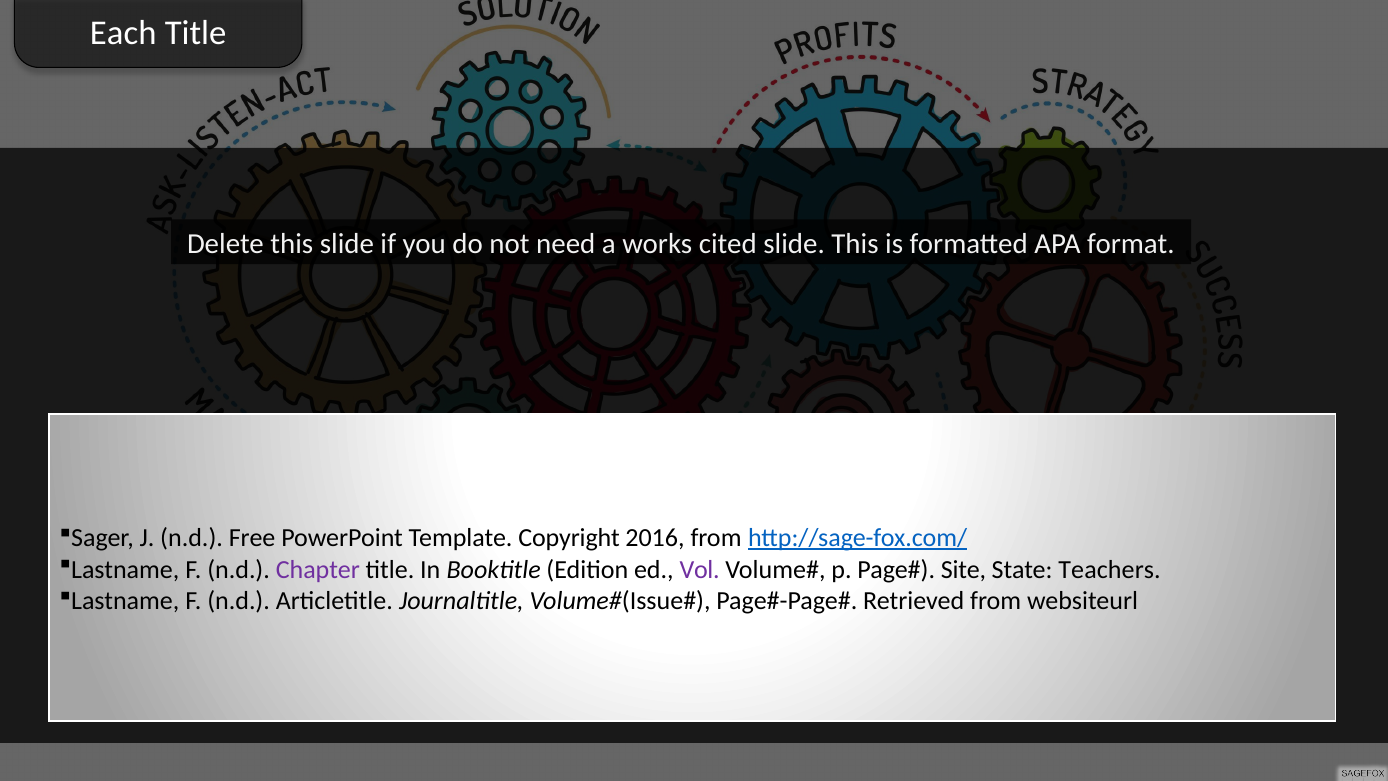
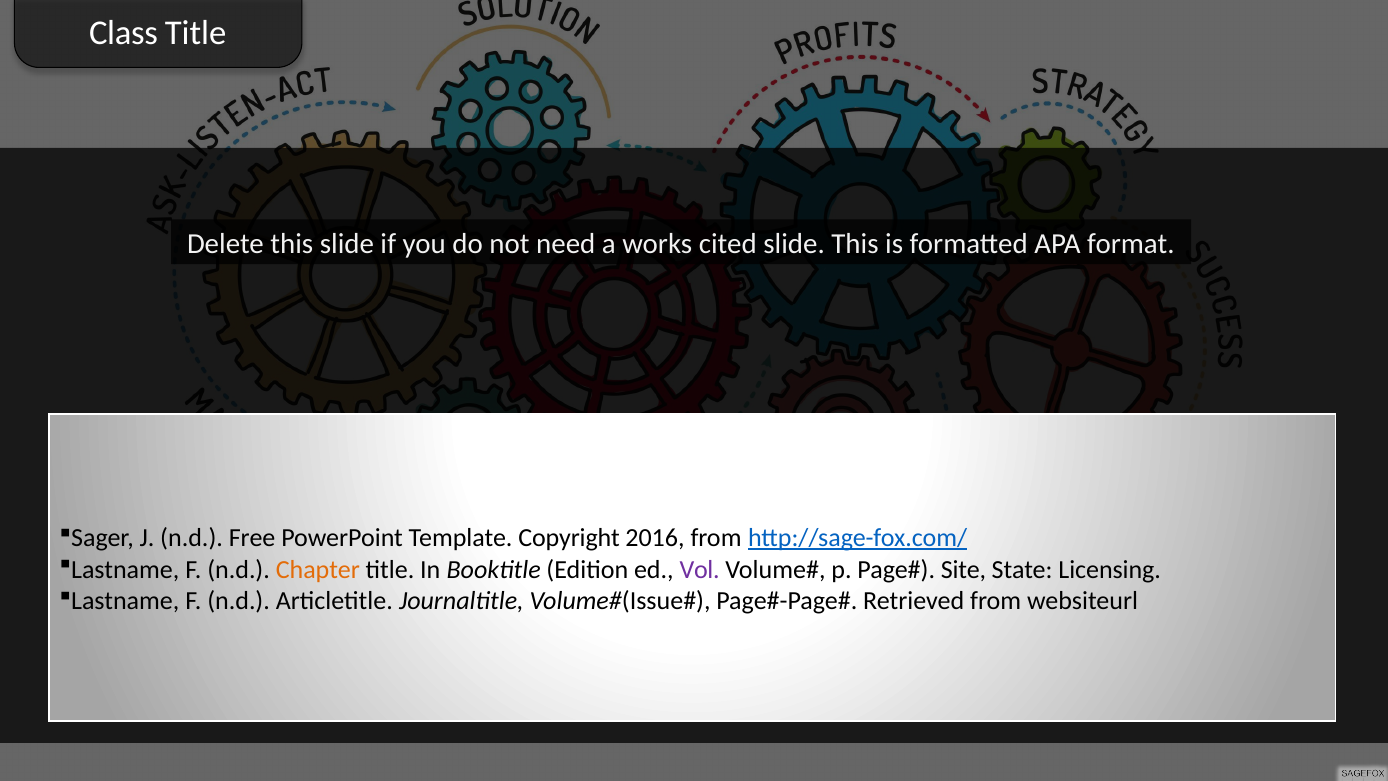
Each: Each -> Class (123, 33)
Chapter colour: purple -> orange (318, 569)
Teachers: Teachers -> Licensing (1110, 569)
